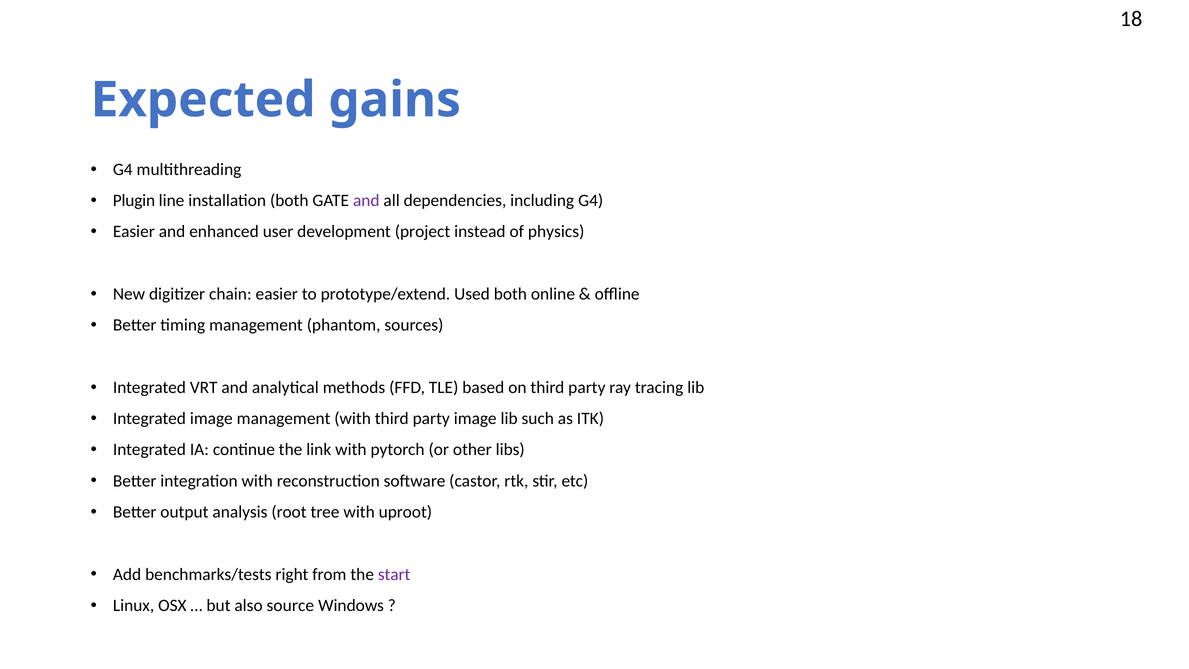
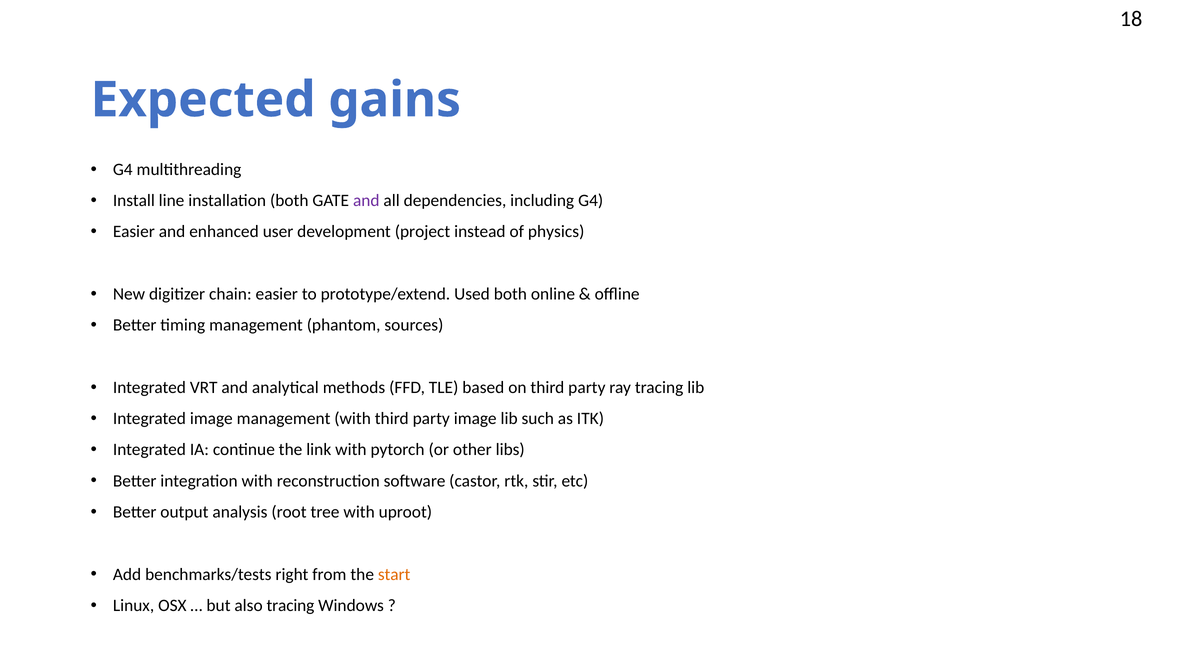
Plugin: Plugin -> Install (134, 201)
start colour: purple -> orange (394, 574)
also source: source -> tracing (290, 605)
